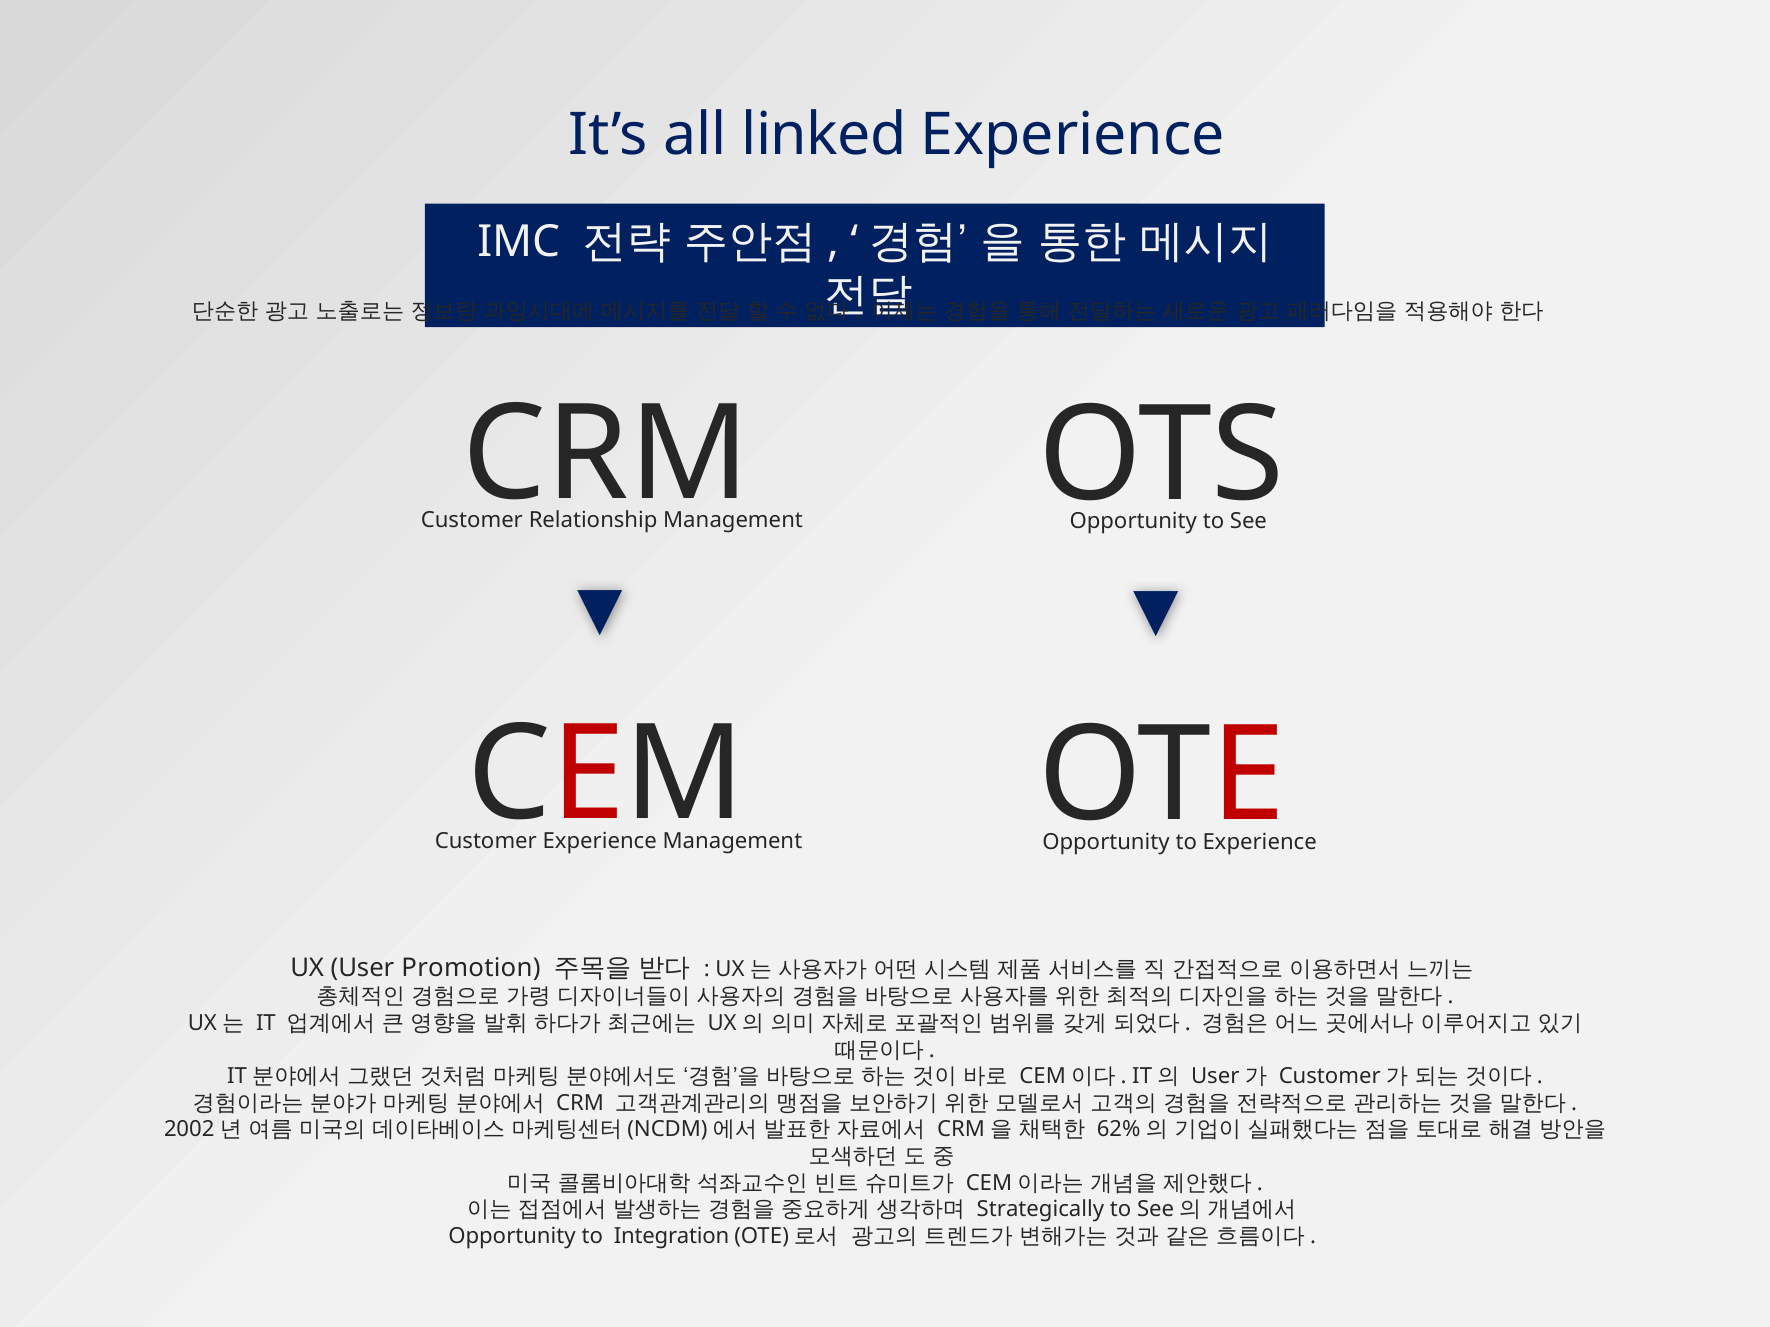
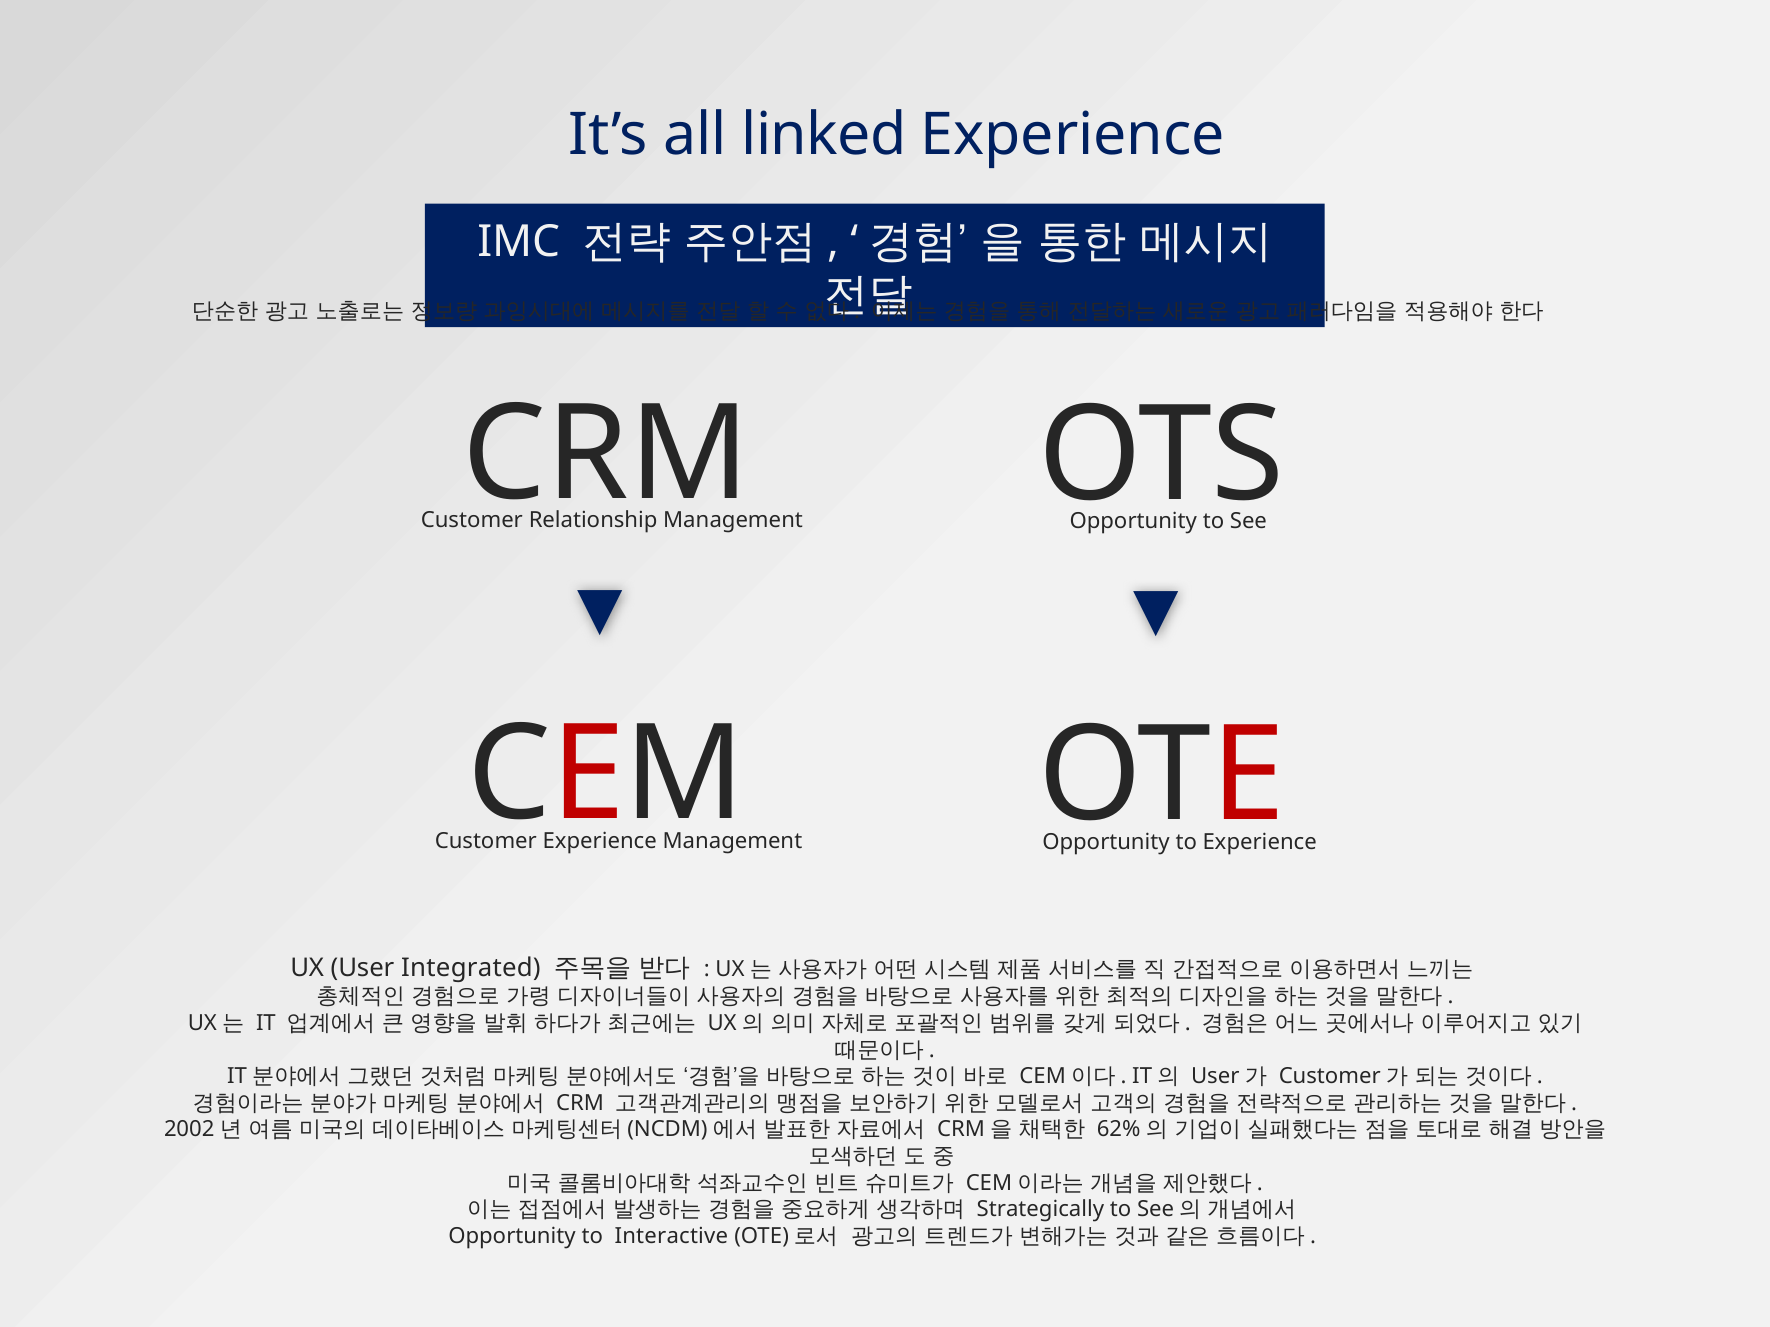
Promotion: Promotion -> Integrated (471, 968)
Integration: Integration -> Interactive (671, 1236)
